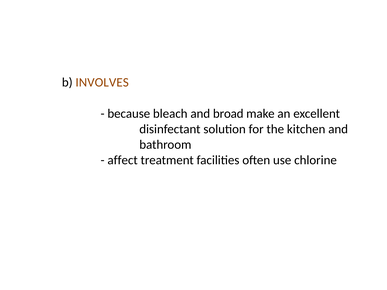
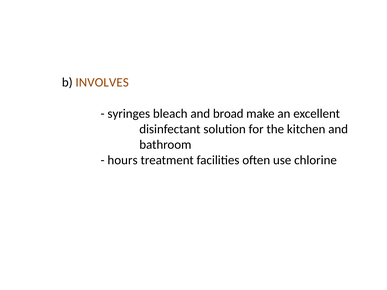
because: because -> syringes (129, 114)
affect: affect -> hours (123, 160)
